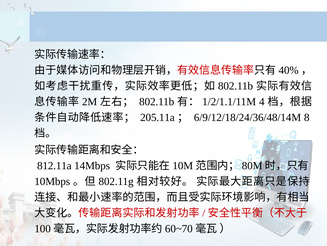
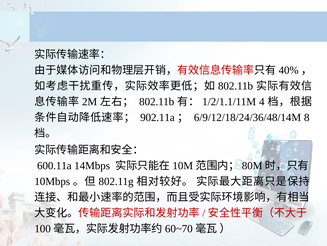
205.11a: 205.11a -> 902.11a (157, 117)
812.11a: 812.11a -> 600.11a (54, 165)
